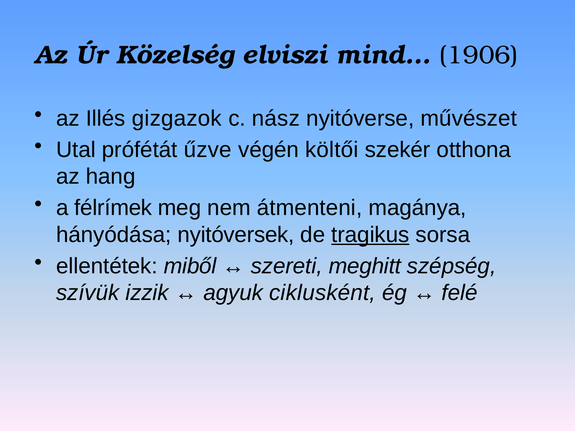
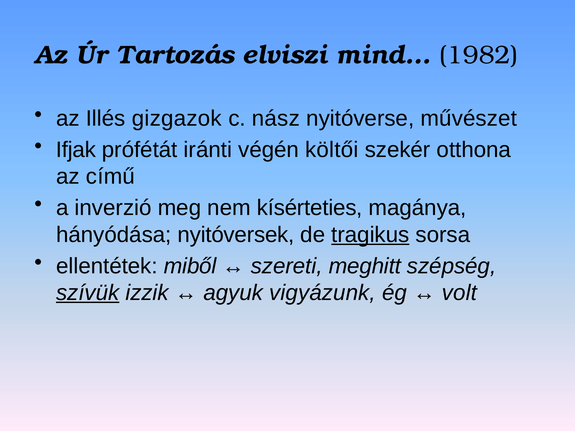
Közelség: Közelség -> Tartozás (175, 55)
1906: 1906 -> 1982 (479, 55)
Utal: Utal -> Ifjak (76, 150)
űzve: űzve -> iránti (208, 150)
hang: hang -> című (110, 177)
félrímek: félrímek -> inverzió (113, 208)
átmenteni: átmenteni -> kísérteties (310, 208)
szívük underline: none -> present (88, 293)
ciklusként: ciklusként -> vigyázunk (323, 293)
felé: felé -> volt (459, 293)
